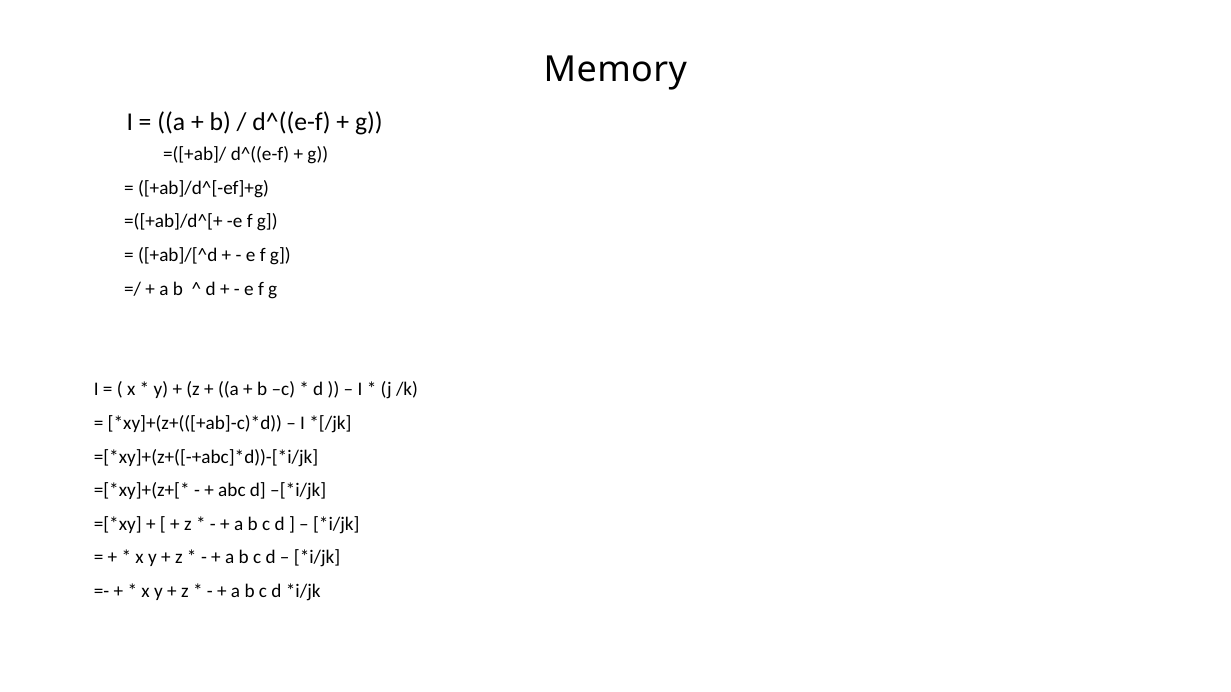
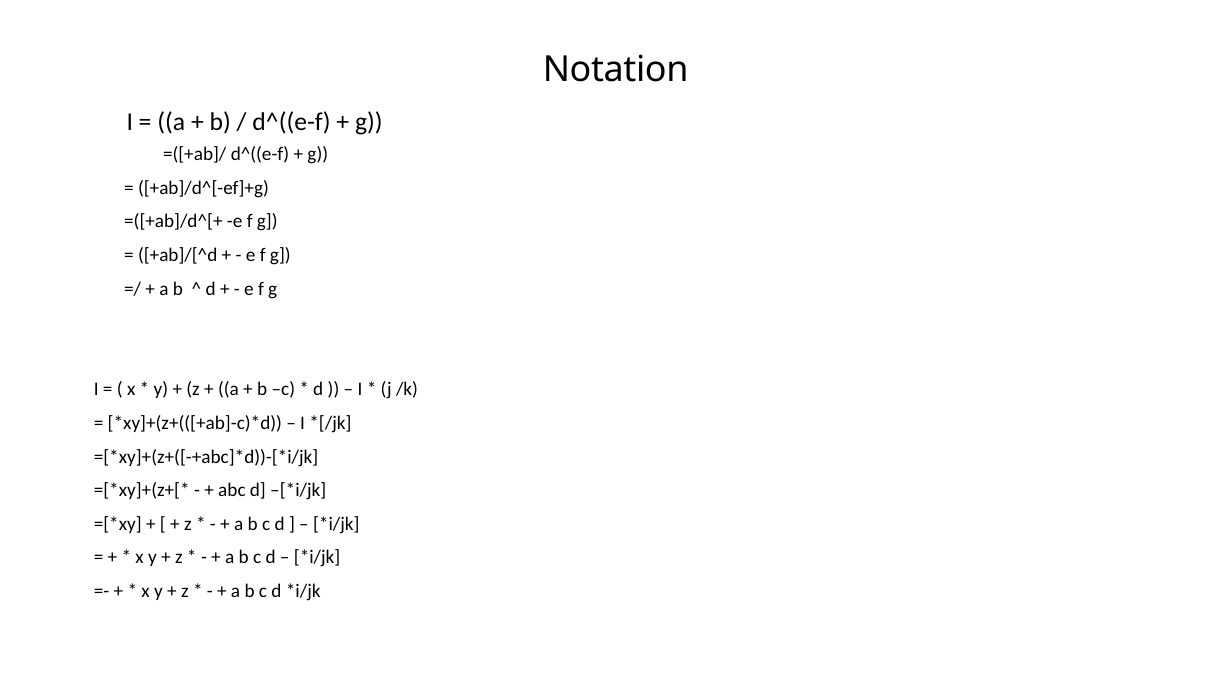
Memory: Memory -> Notation (616, 70)
